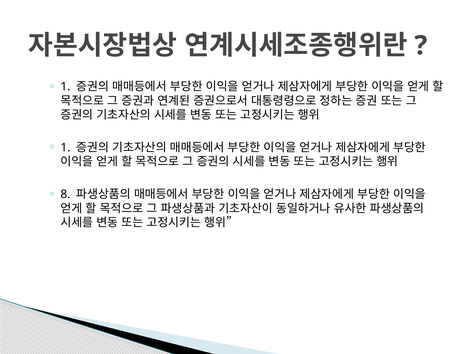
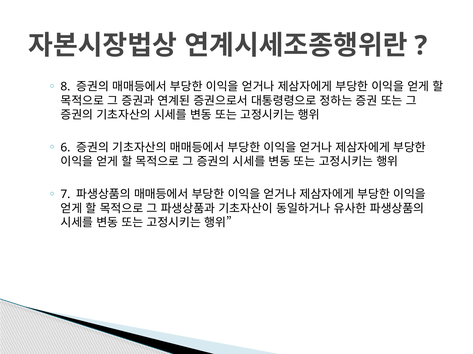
1: 1 -> 8 (65, 87)
1: 1 -> 6 (65, 148)
8: 8 -> 7 (65, 195)
